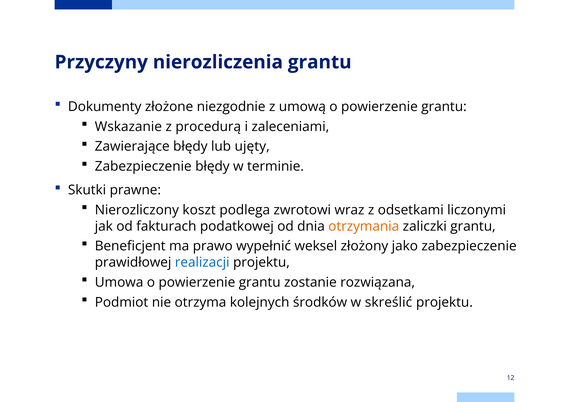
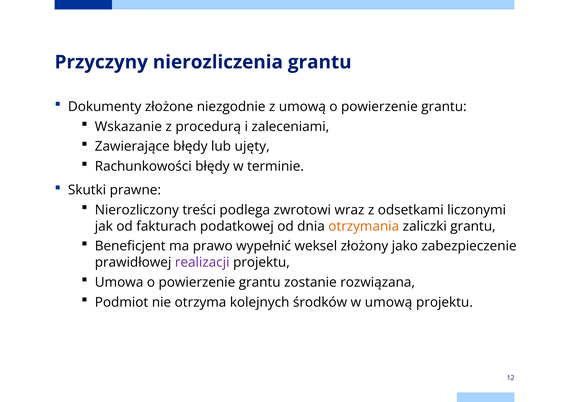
Zabezpieczenie: Zabezpieczenie -> Rachunkowości (143, 167)
koszt: koszt -> treści (199, 210)
realizacji colour: blue -> purple (202, 263)
w skreślić: skreślić -> umową (389, 303)
